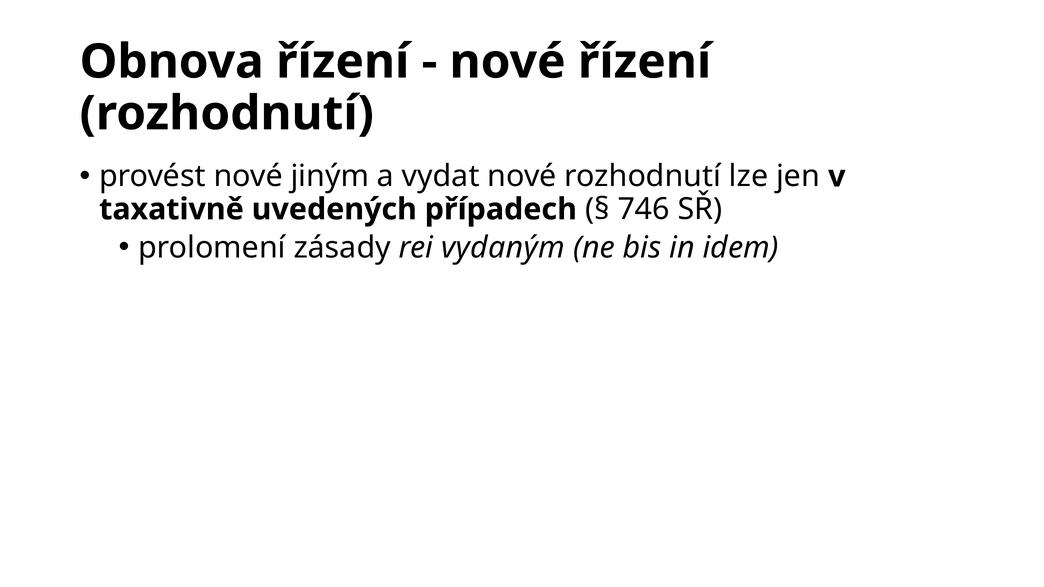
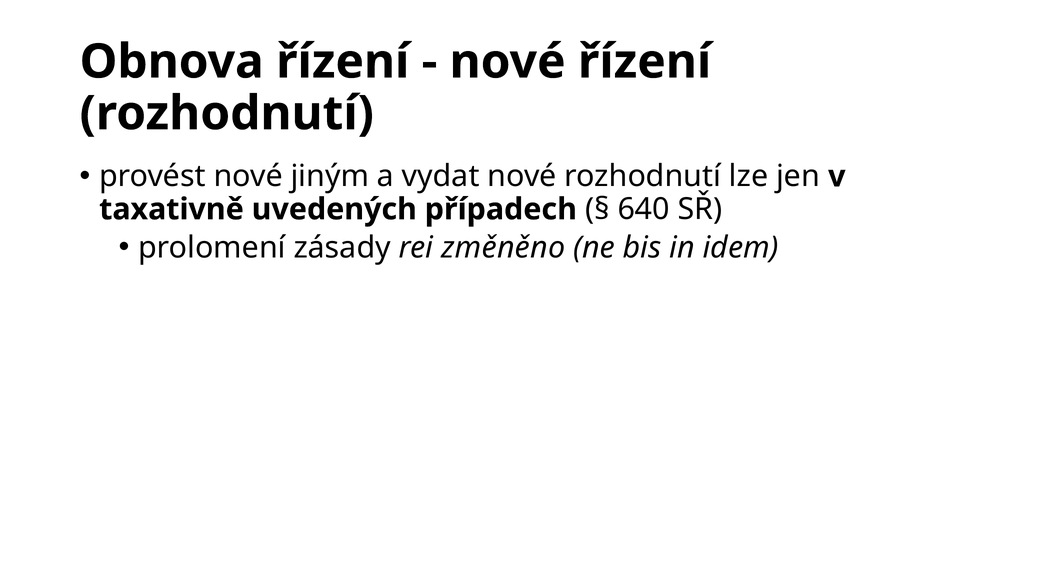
746: 746 -> 640 (644, 209)
vydaným: vydaným -> změněno (503, 248)
